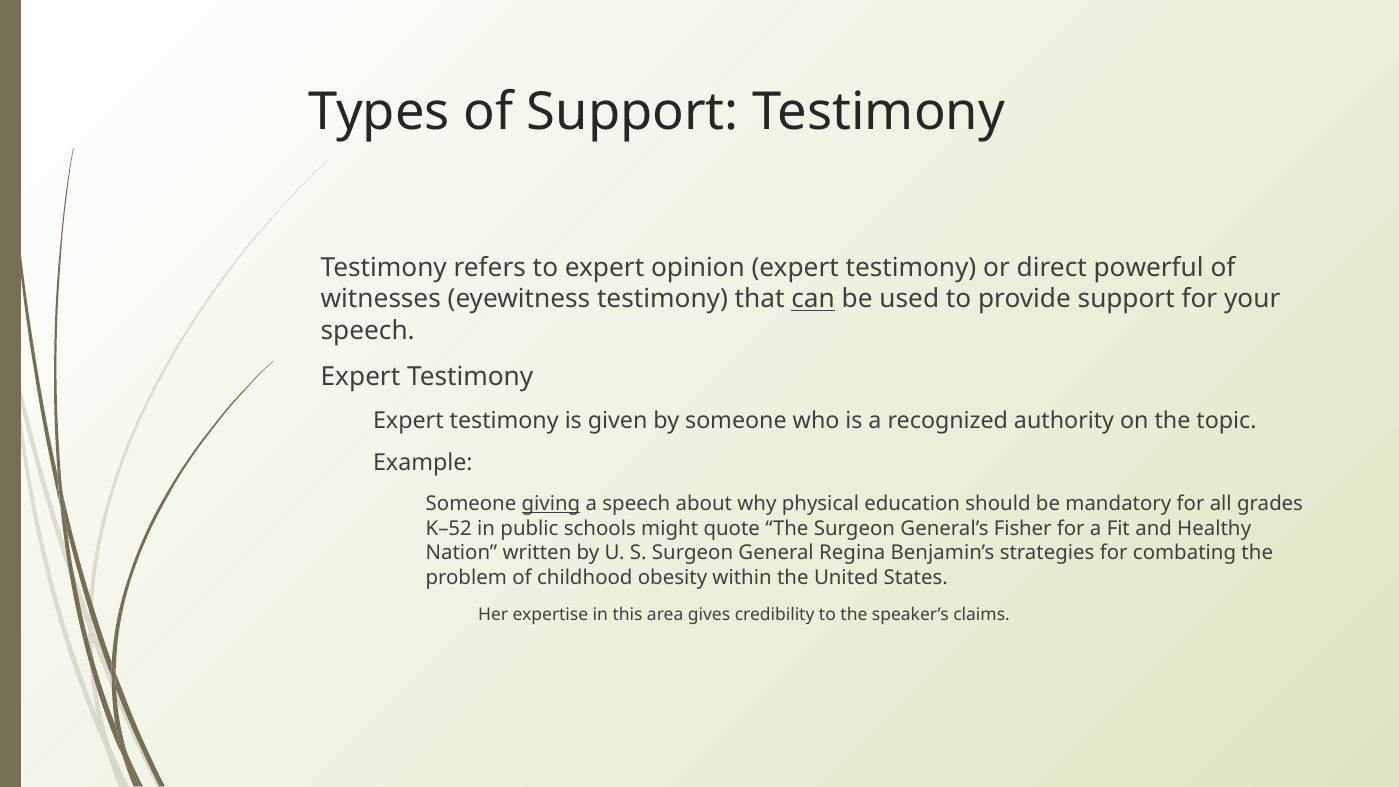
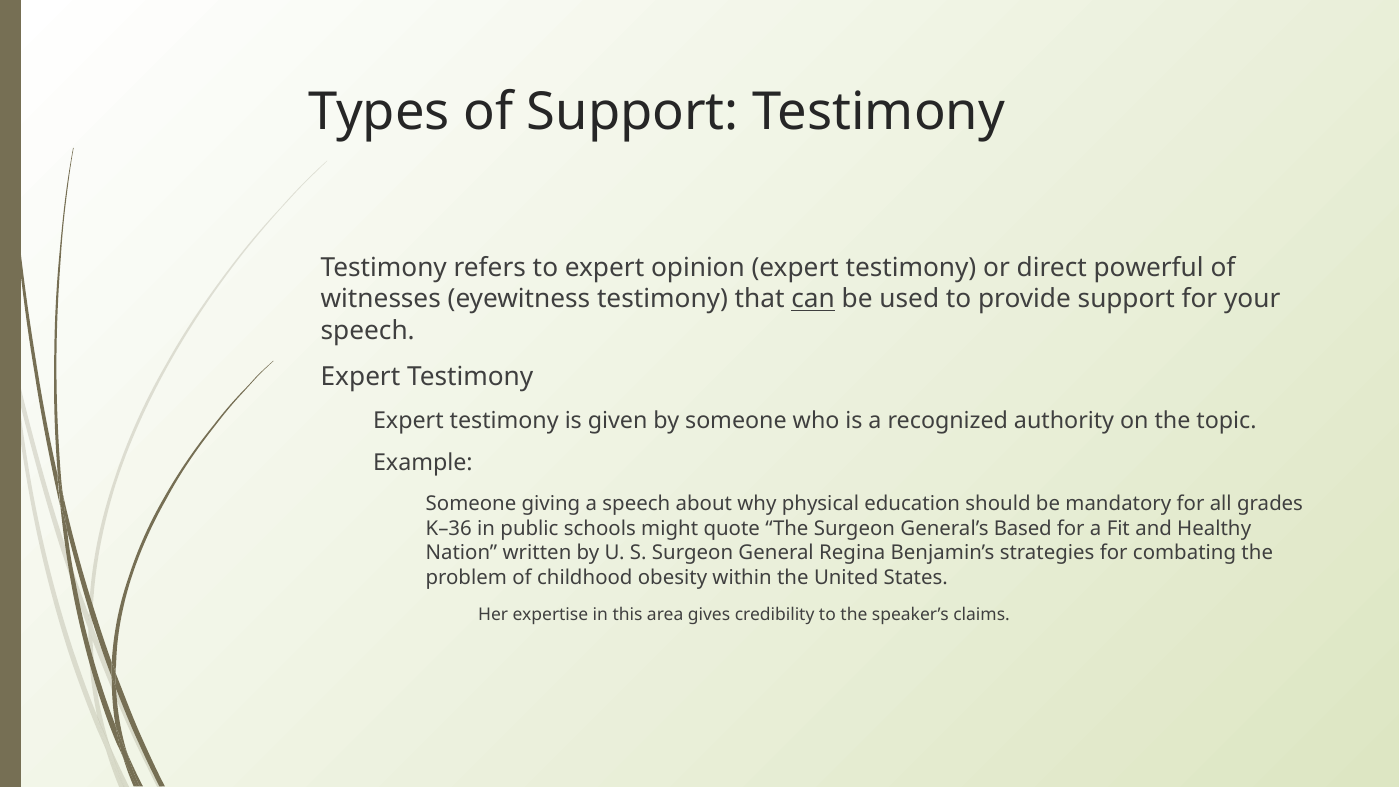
giving underline: present -> none (551, 504)
K–52: K–52 -> K–36 (449, 528)
Fisher: Fisher -> Based (1023, 528)
